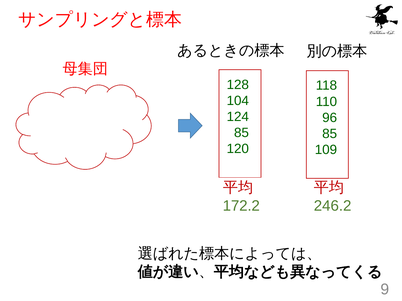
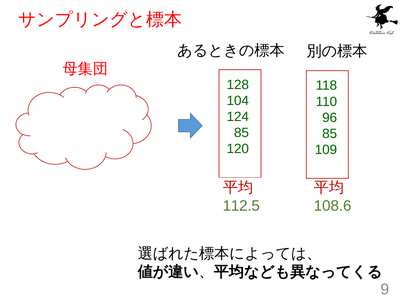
172.2: 172.2 -> 112.5 (241, 206)
246.2: 246.2 -> 108.6 (333, 206)
